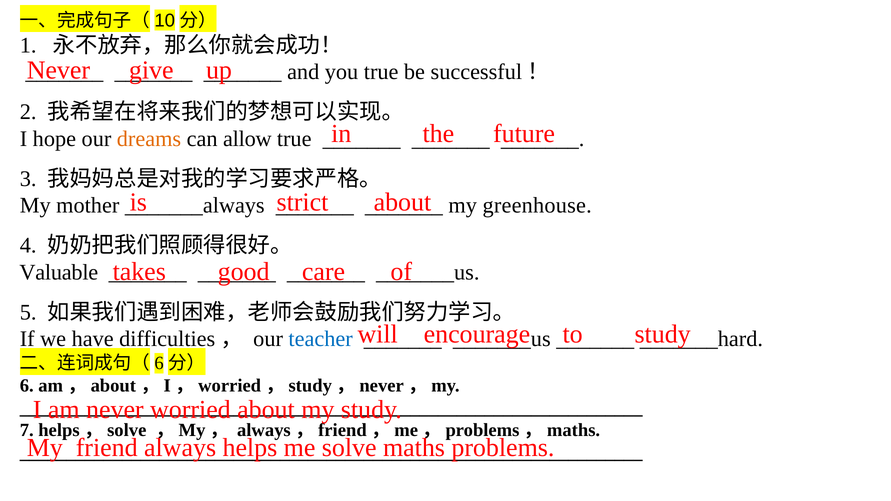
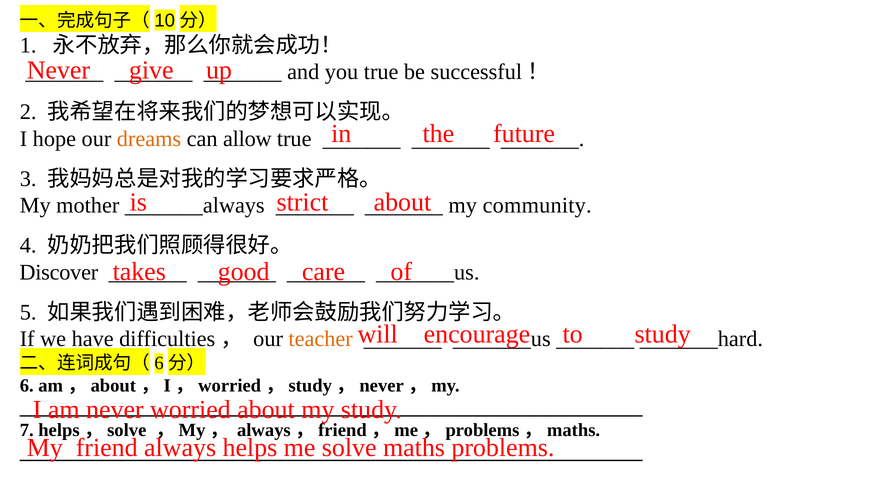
greenhouse: greenhouse -> community (537, 206)
Valuable: Valuable -> Discover (59, 272)
teacher colour: blue -> orange (321, 339)
